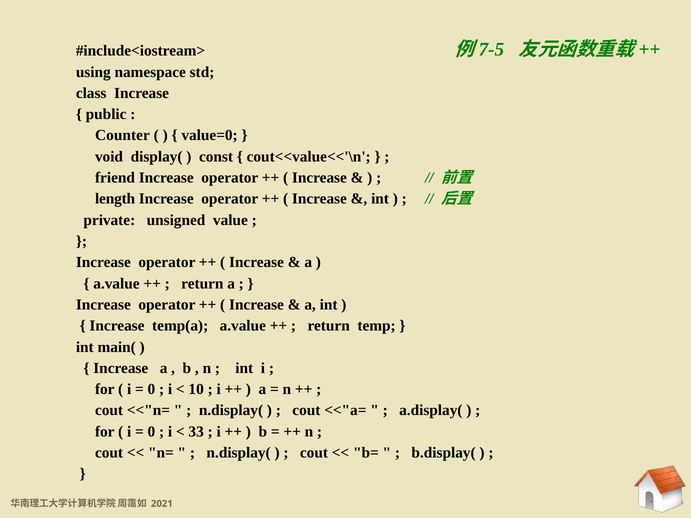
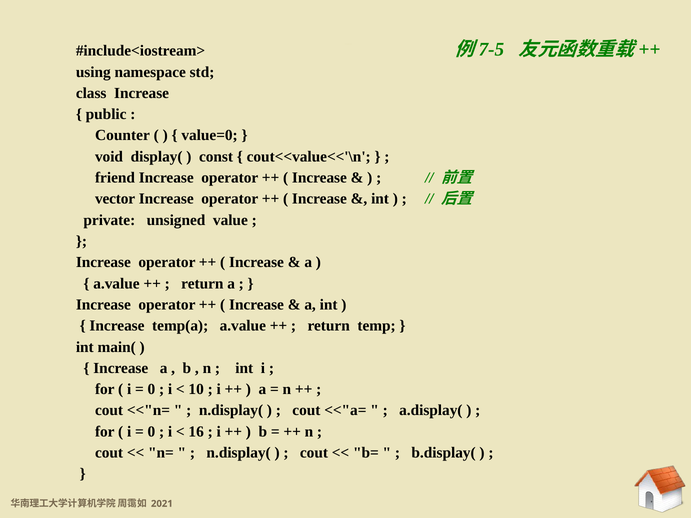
length: length -> vector (115, 199)
33: 33 -> 16 (196, 432)
